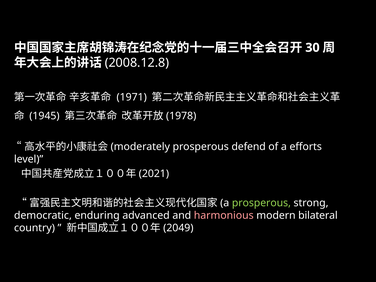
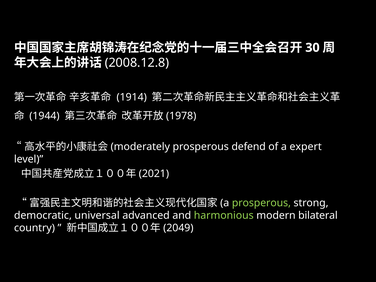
1971: 1971 -> 1914 (132, 97)
1945: 1945 -> 1944 (44, 116)
efforts: efforts -> expert (306, 147)
enduring: enduring -> universal (97, 216)
harmonious colour: pink -> light green (224, 216)
